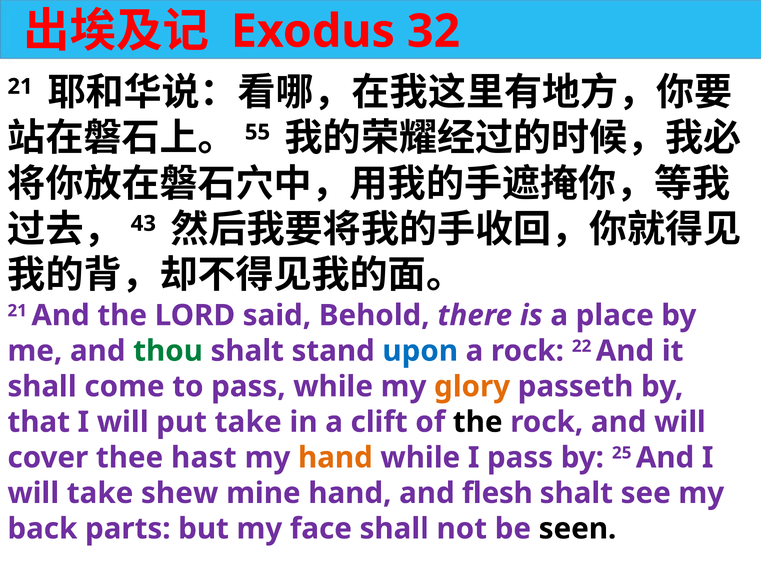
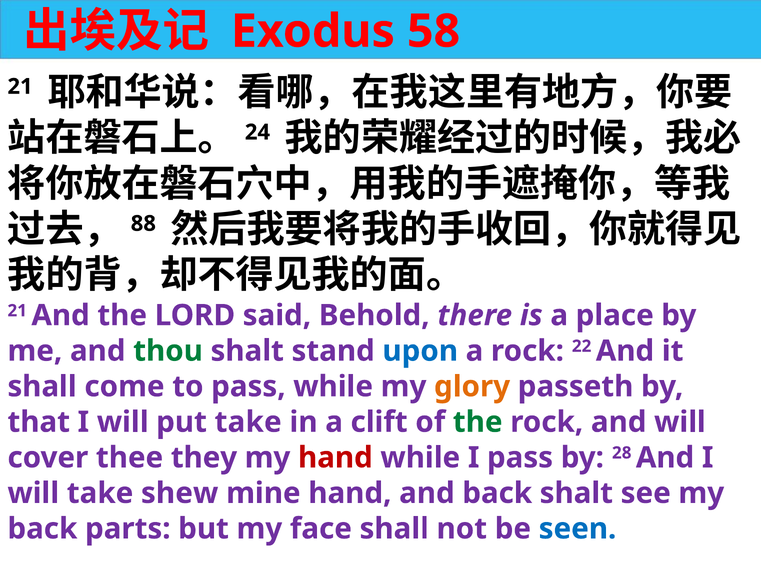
32: 32 -> 58 (434, 31)
55: 55 -> 24 (257, 132)
43: 43 -> 88 (143, 223)
the colour: black -> green (478, 422)
hast: hast -> they (204, 457)
hand colour: orange -> red (335, 457)
25: 25 -> 28 (622, 453)
and flesh: flesh -> back (497, 493)
seen colour: black -> blue (578, 528)
